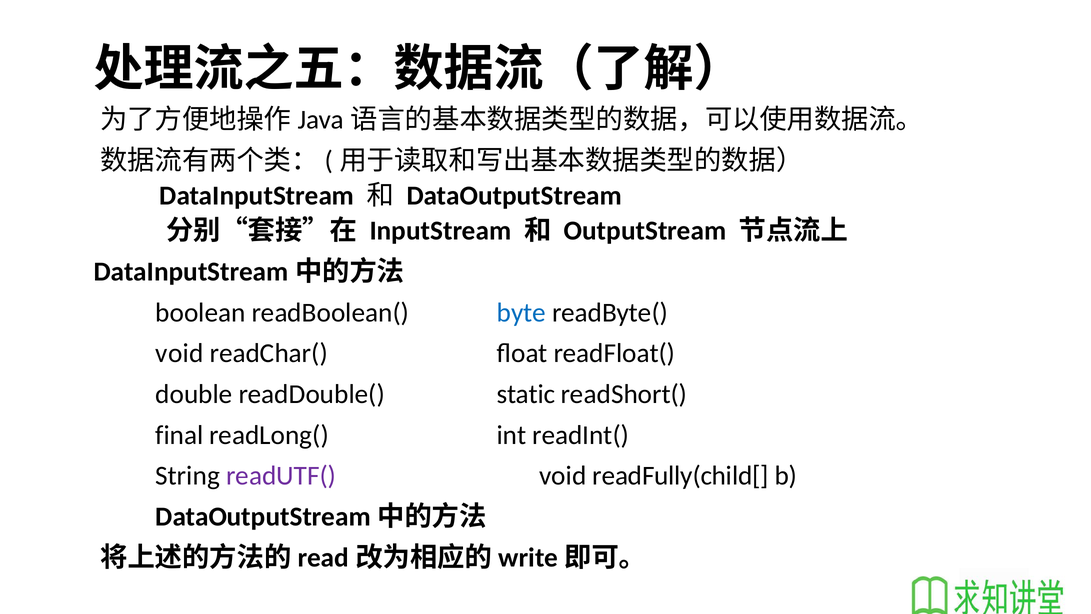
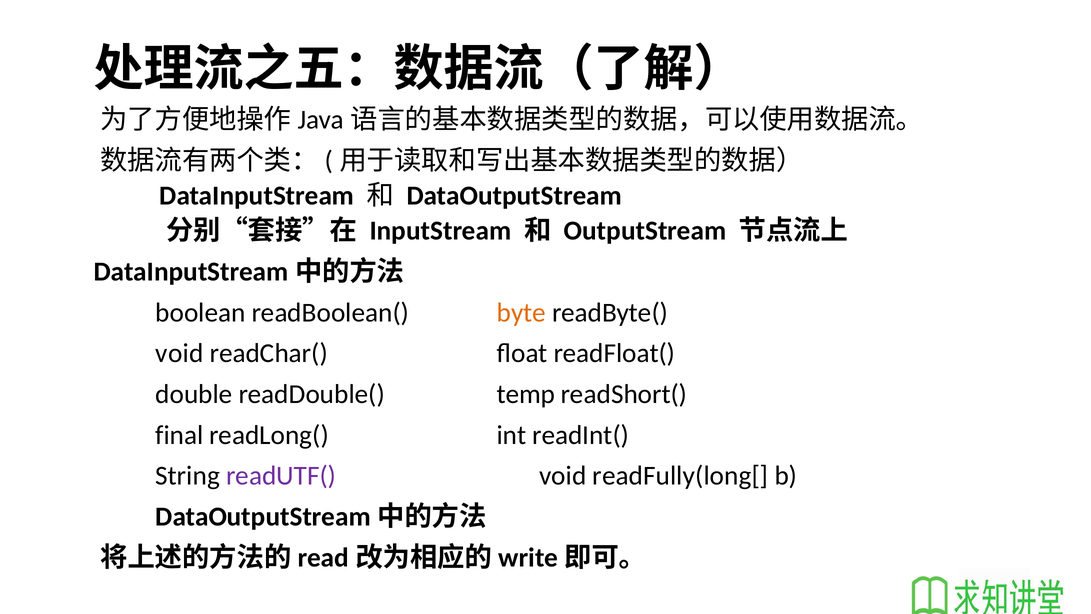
byte colour: blue -> orange (521, 312)
static: static -> temp (526, 394)
readFully(child[: readFully(child[ -> readFully(long[ (680, 476)
